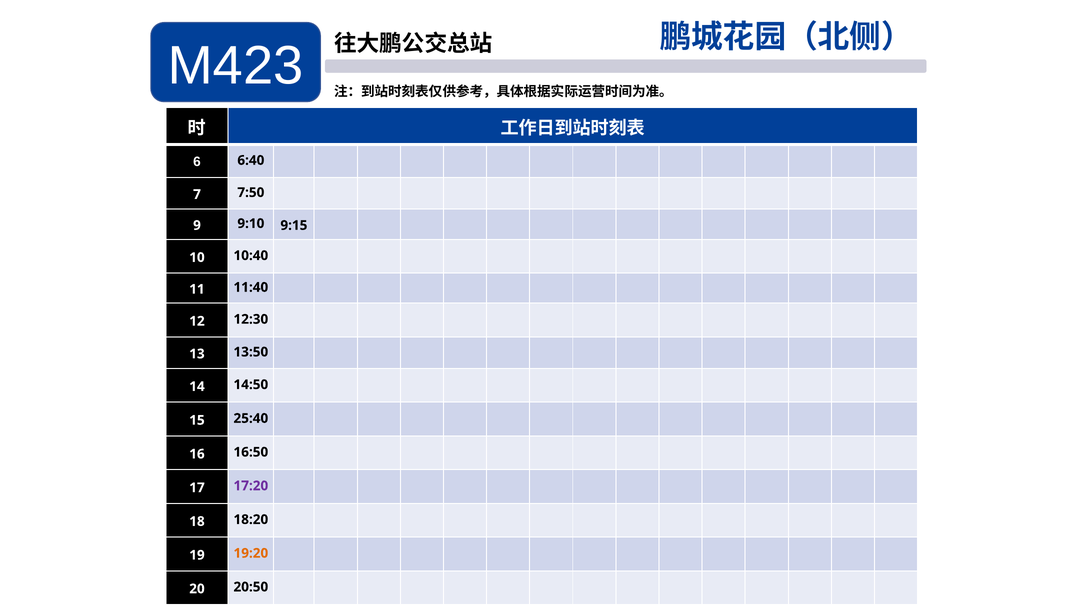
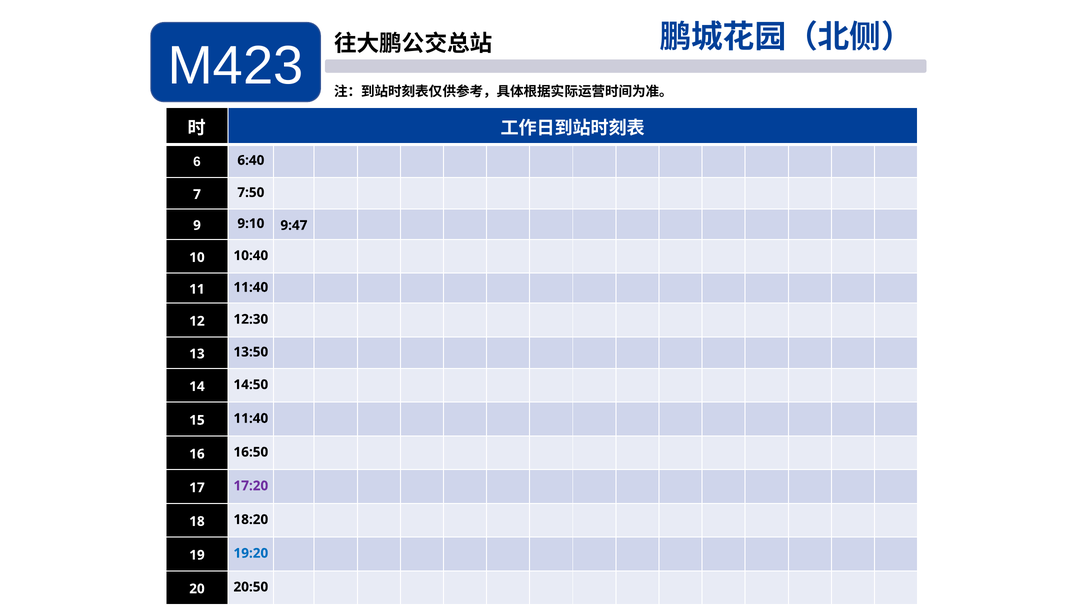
9:15: 9:15 -> 9:47 (294, 225)
15 25:40: 25:40 -> 11:40 (251, 418)
19:20 colour: orange -> blue (251, 553)
